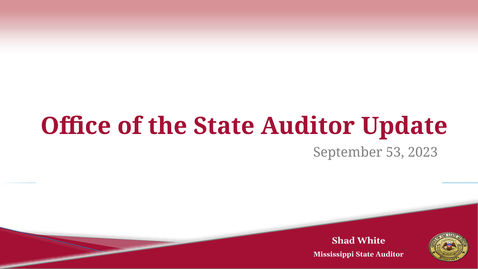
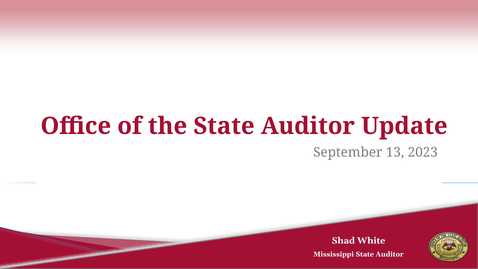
53: 53 -> 13 (395, 152)
